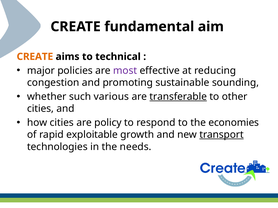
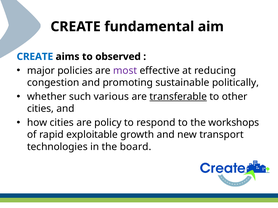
CREATE colour: orange -> blue (35, 57)
technical: technical -> observed (118, 57)
sounding: sounding -> politically (235, 83)
economies: economies -> workshops (234, 123)
transport underline: present -> none (222, 135)
needs: needs -> board (136, 147)
